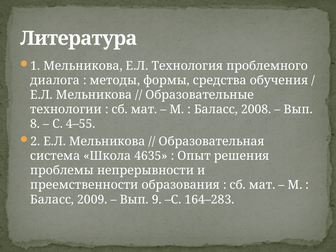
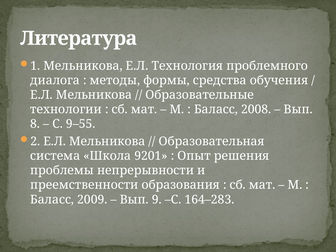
4–55: 4–55 -> 9–55 (81, 124)
4635: 4635 -> 9201 (151, 156)
